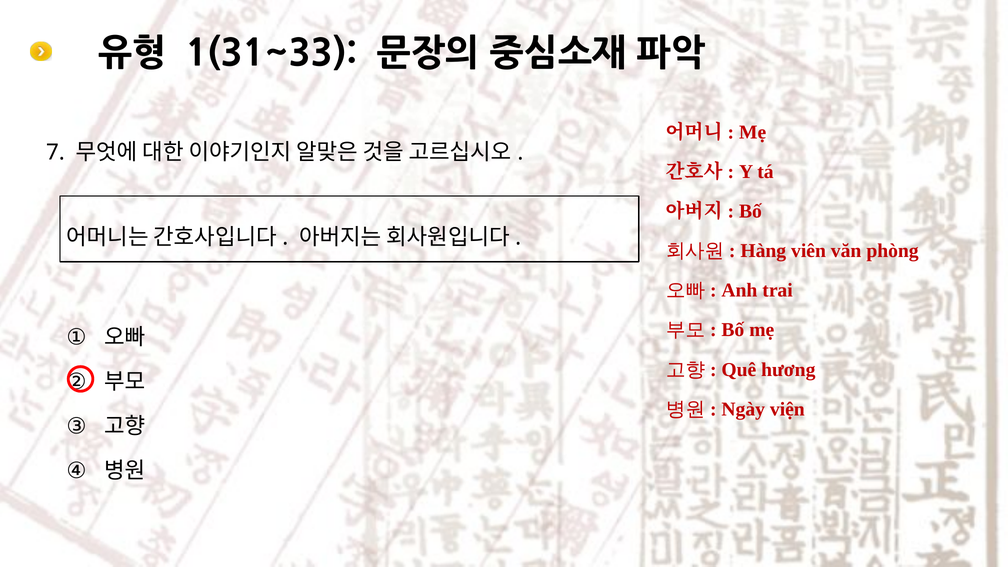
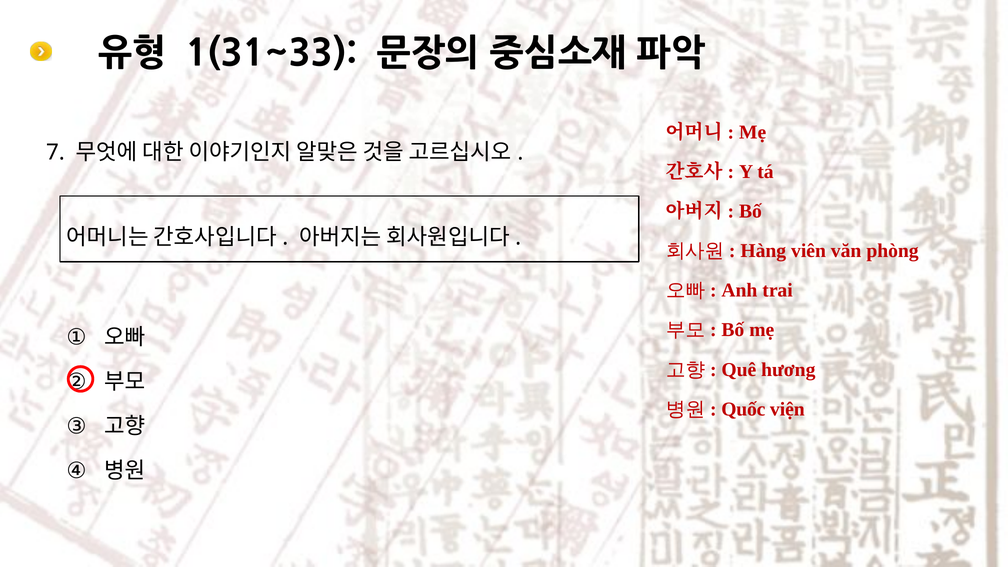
Ngày: Ngày -> Quốc (743, 409)
